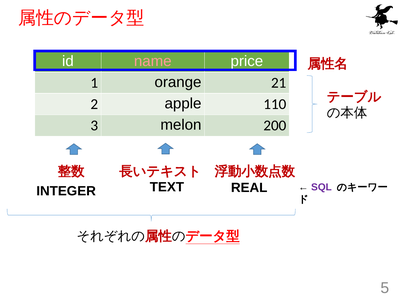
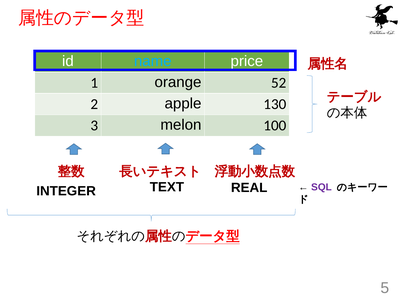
name colour: pink -> light blue (153, 61)
21: 21 -> 52 (279, 83)
110: 110 -> 130 (275, 104)
200: 200 -> 100 (275, 126)
